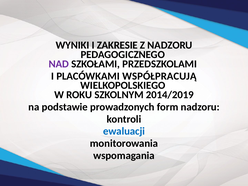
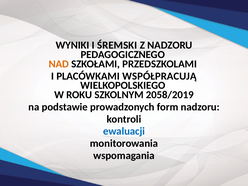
ZAKRESIE: ZAKRESIE -> ŚREMSKI (117, 45)
NAD colour: purple -> orange (59, 64)
2014/2019: 2014/2019 -> 2058/2019 (170, 95)
